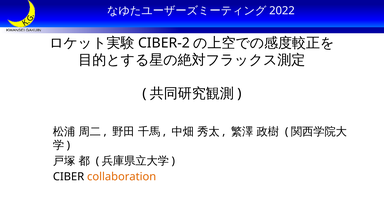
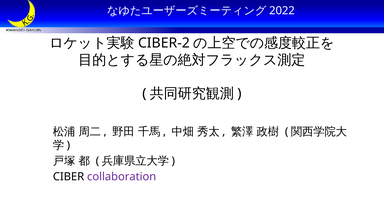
collaboration colour: orange -> purple (122, 177)
